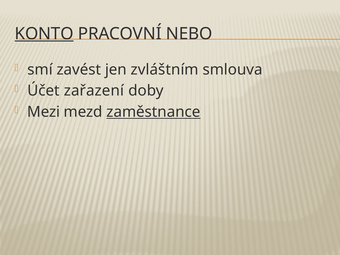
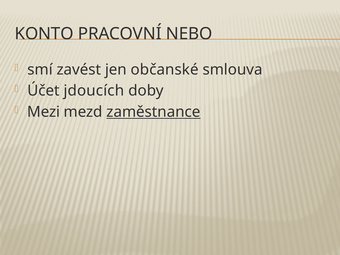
KONTO underline: present -> none (44, 34)
zvláštním: zvláštním -> občanské (165, 70)
zařazení: zařazení -> jdoucích (94, 91)
